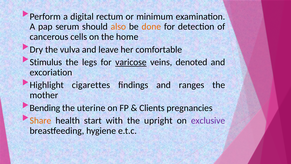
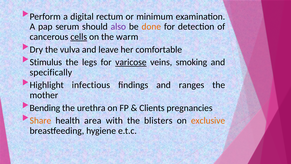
also colour: orange -> purple (118, 27)
cells underline: none -> present (79, 37)
home: home -> warm (127, 37)
denoted: denoted -> smoking (191, 62)
excoriation: excoriation -> specifically (51, 72)
cigarettes: cigarettes -> infectious (91, 85)
uterine: uterine -> urethra (91, 108)
start: start -> area (93, 120)
upright: upright -> blisters (158, 120)
exclusive colour: purple -> orange (208, 120)
